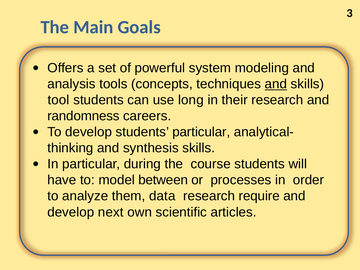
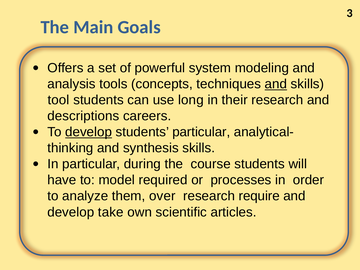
randomness: randomness -> descriptions (83, 116)
develop underline: none -> present (89, 132)
between: between -> required (163, 180)
data: data -> over (162, 196)
next: next -> take (111, 212)
